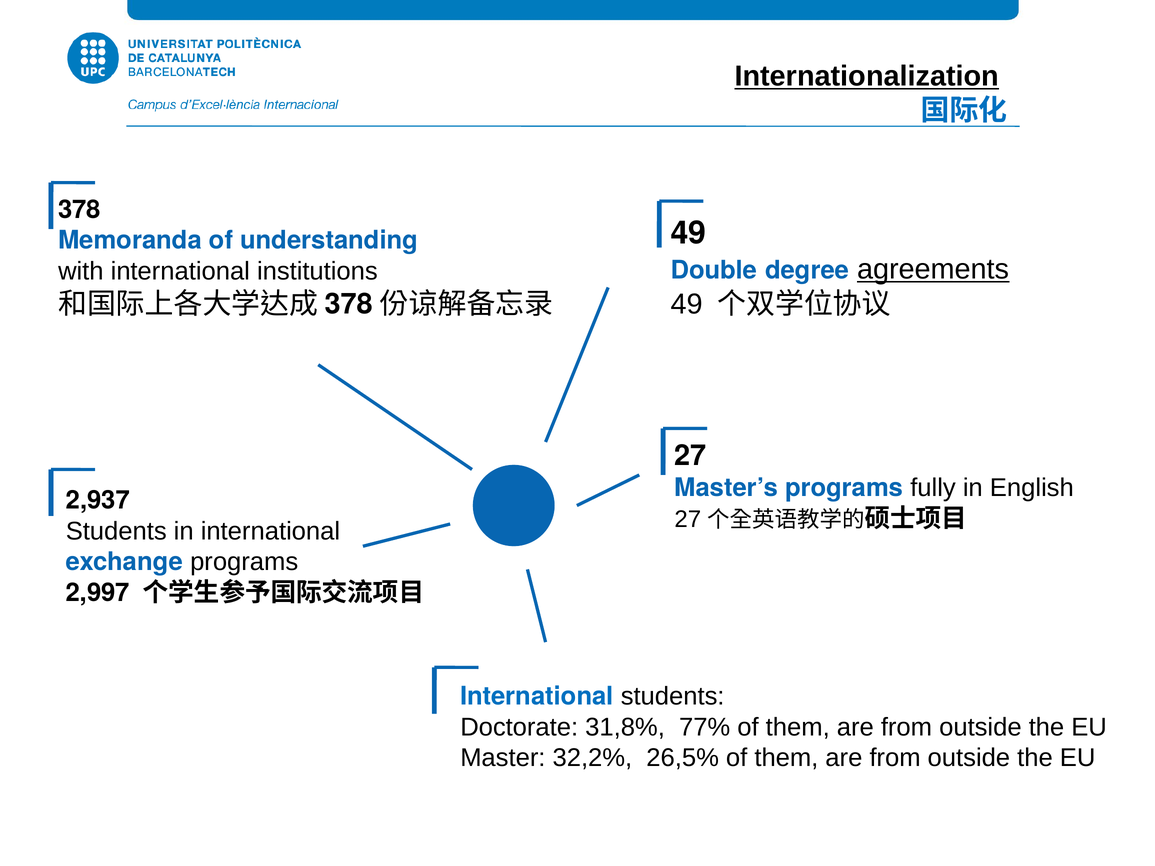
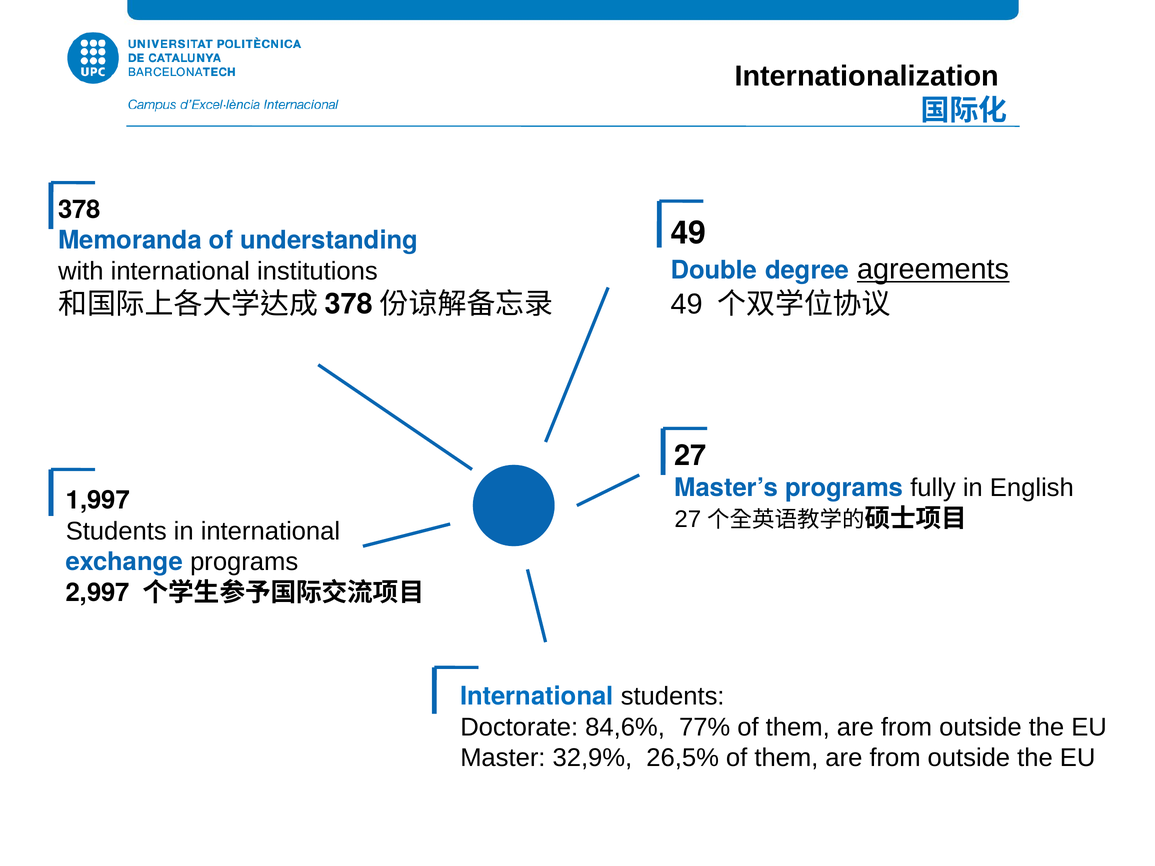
Internationalization underline: present -> none (867, 76)
2,937: 2,937 -> 1,997 (98, 501)
31,8%: 31,8% -> 84,6% (625, 727)
32,2%: 32,2% -> 32,9% (592, 758)
